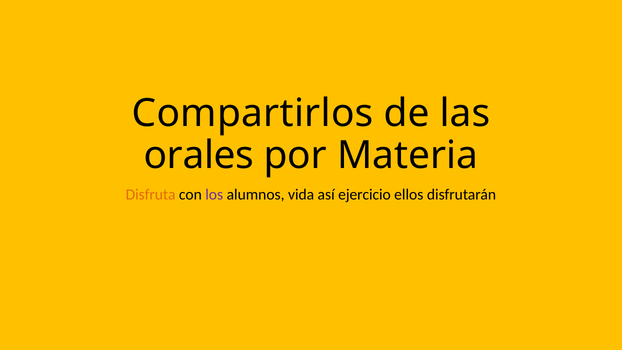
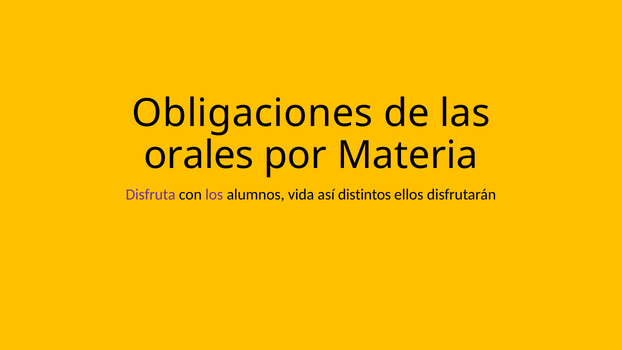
Compartirlos: Compartirlos -> Obligaciones (253, 114)
Disfruta colour: orange -> purple (151, 194)
ejercicio: ejercicio -> distintos (365, 194)
